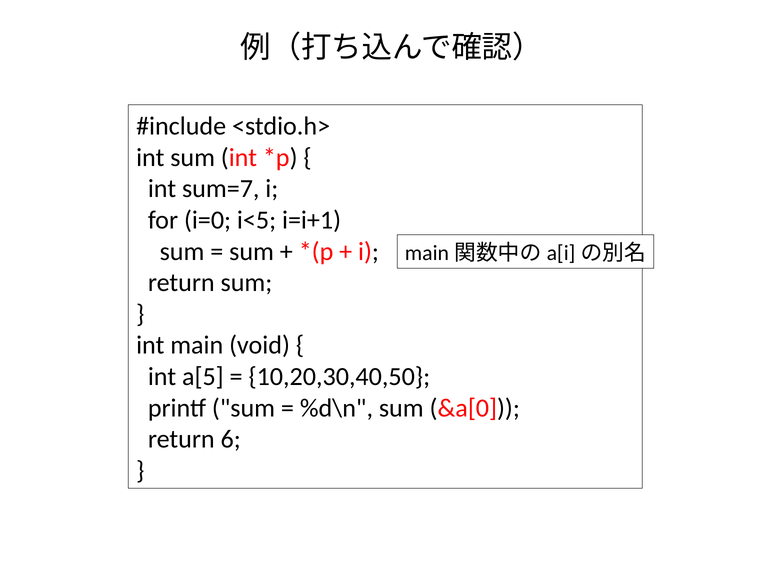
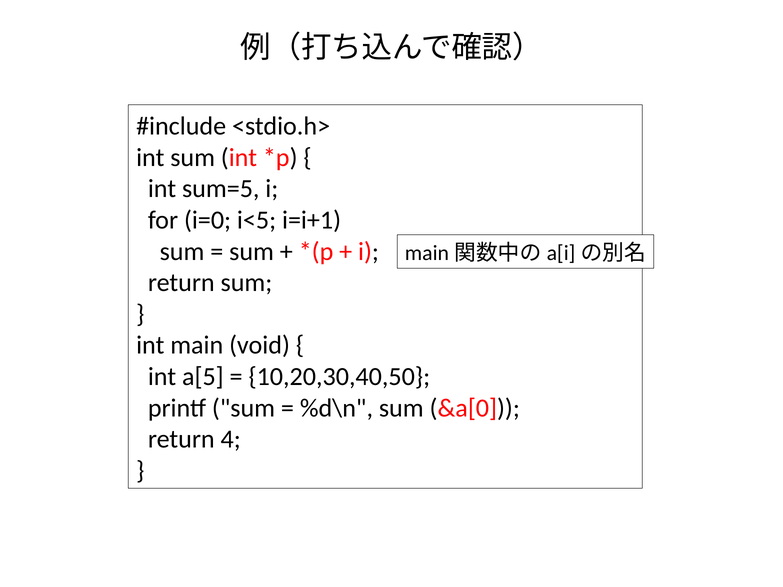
sum=7: sum=7 -> sum=5 (221, 189)
6: 6 -> 4 (231, 439)
